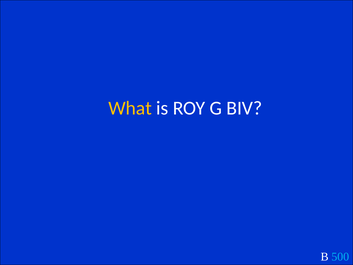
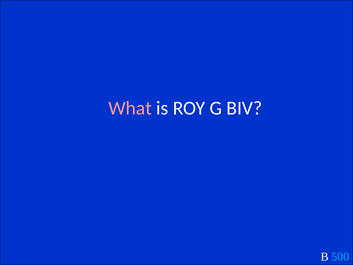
What colour: yellow -> pink (130, 108)
